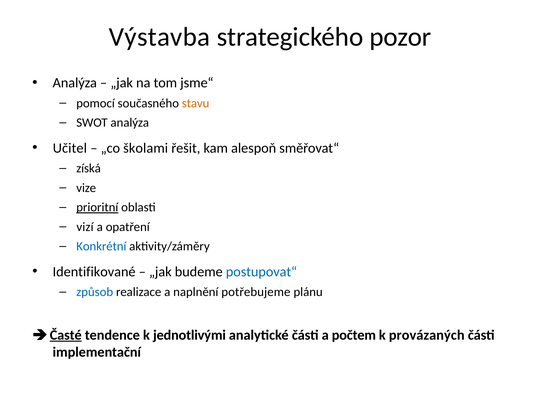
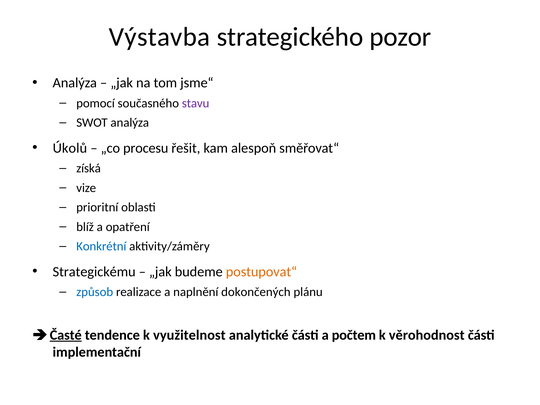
stavu colour: orange -> purple (196, 103)
Učitel: Učitel -> Úkolů (70, 148)
školami: školami -> procesu (146, 148)
prioritní underline: present -> none (97, 207)
vizí: vizí -> blíž (85, 227)
Identifikované: Identifikované -> Strategickému (94, 272)
postupovat“ colour: blue -> orange (261, 272)
potřebujeme: potřebujeme -> dokončených (256, 292)
jednotlivými: jednotlivými -> využitelnost (189, 335)
provázaných: provázaných -> věrohodnost (427, 335)
